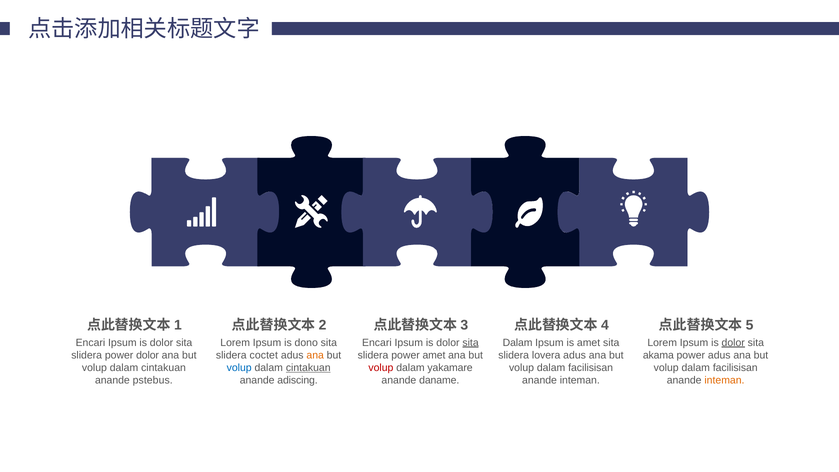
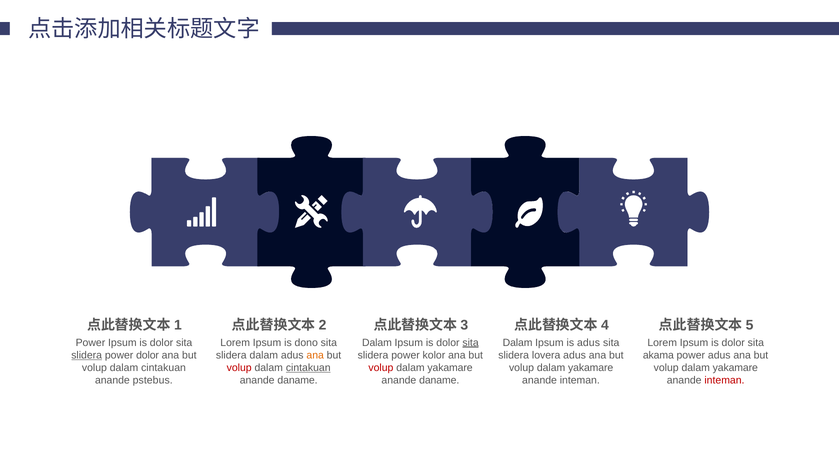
Encari: Encari -> Power (90, 342)
Encari: Encari -> Dalam (377, 342)
is amet: amet -> adus (589, 342)
dolor underline: present -> none (733, 342)
slidera underline: none -> present (87, 355)
slidera coctet: coctet -> dalam (264, 355)
power amet: amet -> kolor (434, 355)
volup colour: blue -> red (239, 368)
facilisisan: facilisisan -> yakamare (591, 368)
facilisisan: facilisisan -> yakamare (735, 368)
adiscing: adiscing -> daname (298, 380)
inteman colour: orange -> red (724, 380)
